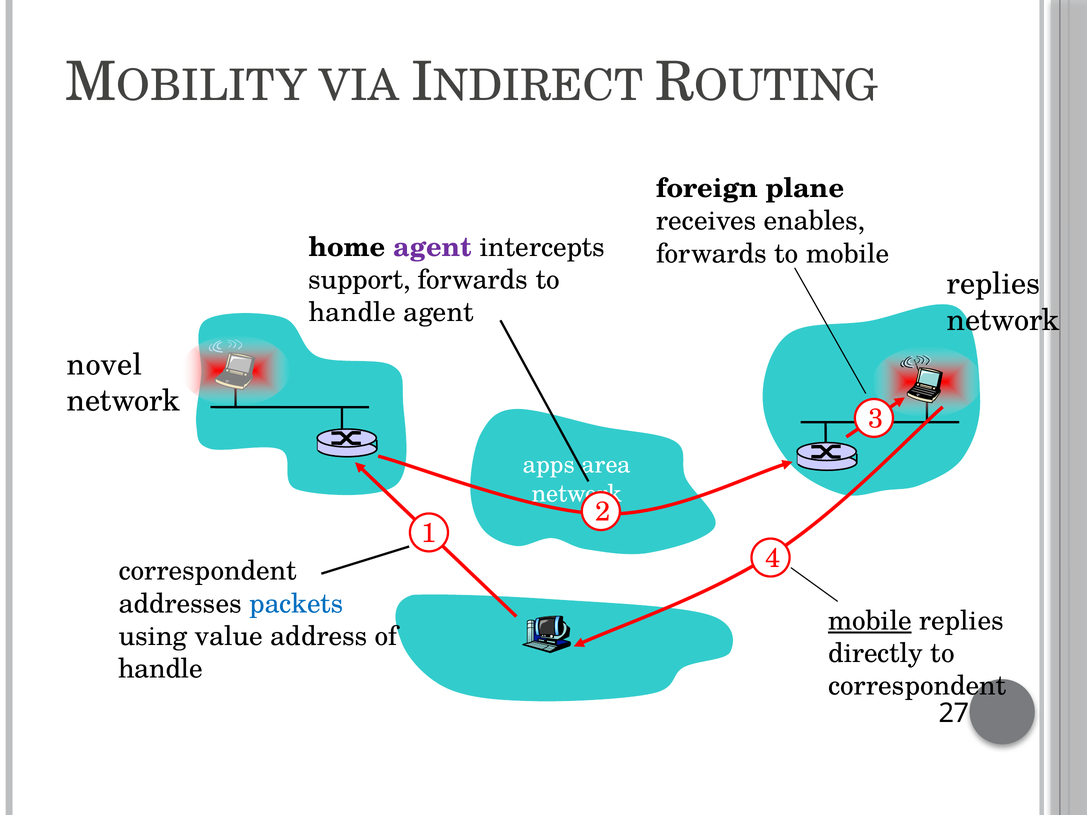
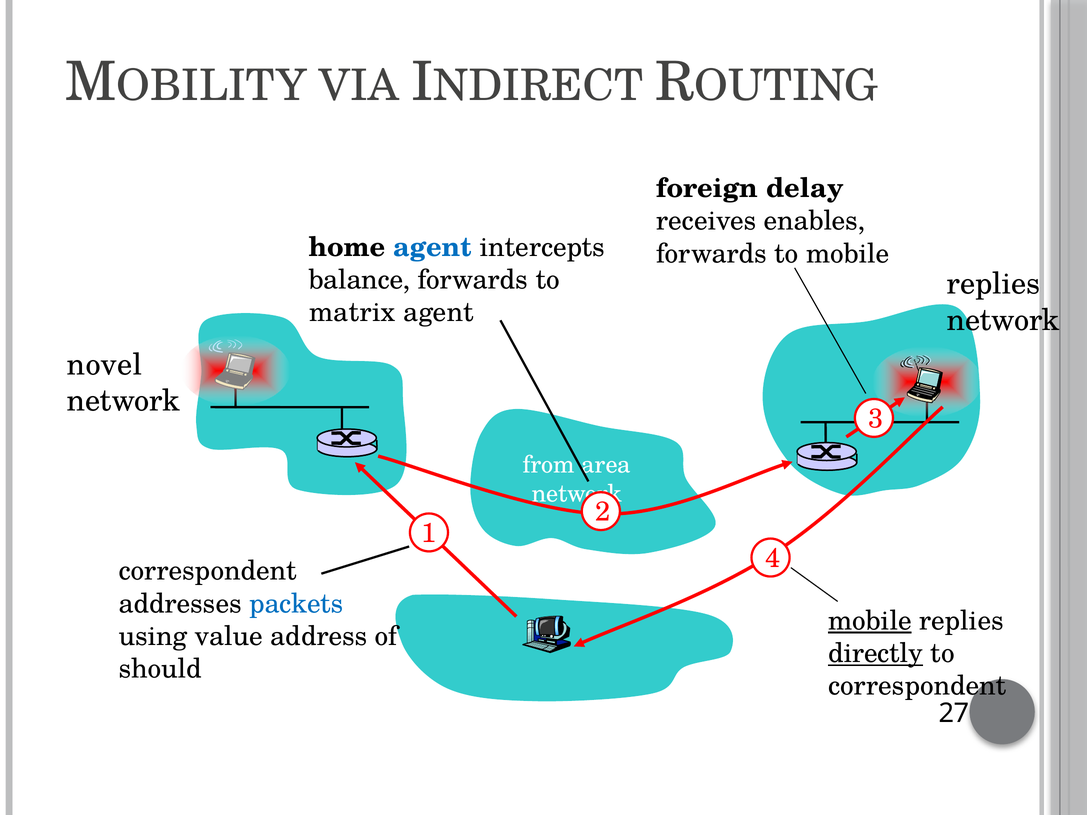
plane: plane -> delay (805, 188)
agent colour: purple -> blue (433, 247)
support: support -> balance (360, 280)
handle: handle -> matrix (352, 313)
apps: apps -> from (549, 465)
directly underline: none -> present (876, 654)
handle: handle -> should (160, 669)
